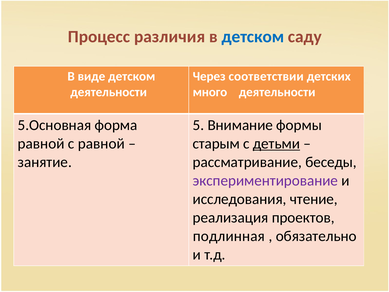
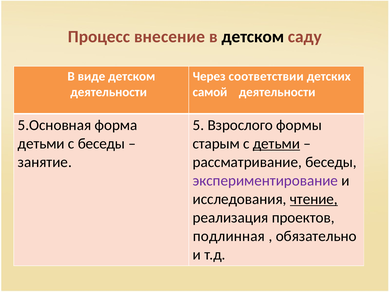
различия: различия -> внесение (170, 37)
детском colour: blue -> black (253, 37)
много: много -> самой (210, 92)
Внимание: Внимание -> Взрослого (240, 125)
равной: равной -> детьми (41, 143)
с равной: равной -> беседы (101, 143)
чтение underline: none -> present (314, 199)
